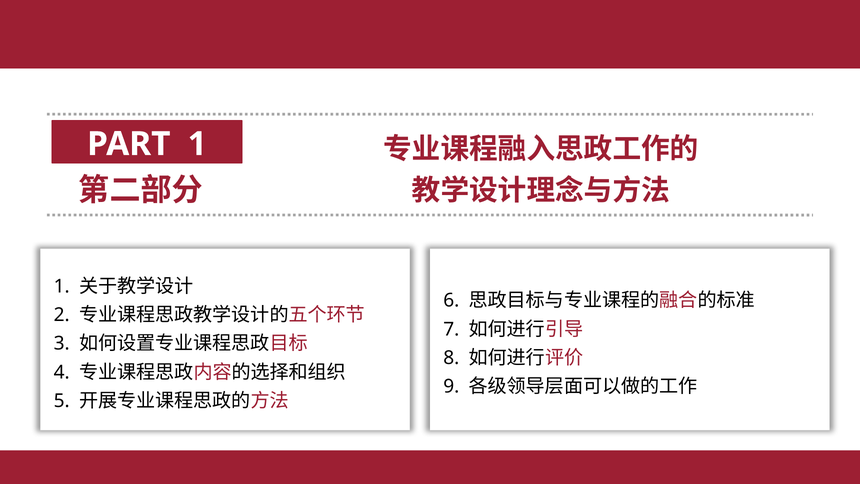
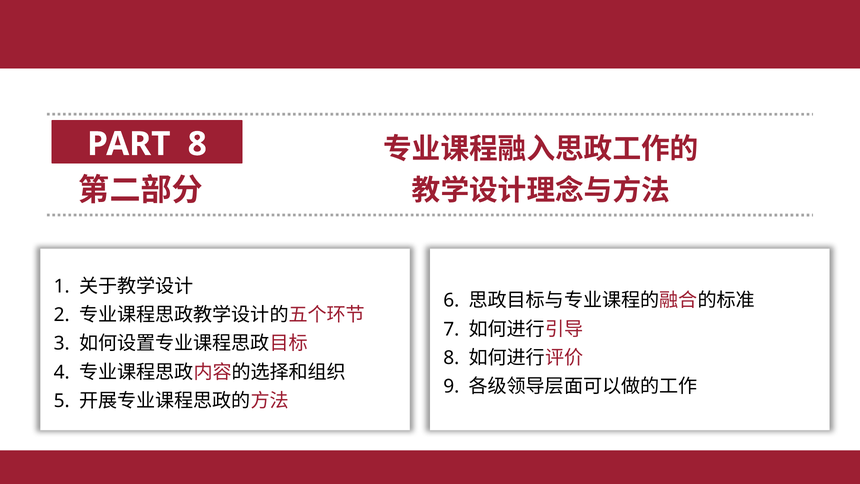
PART 1: 1 -> 8 (197, 144)
